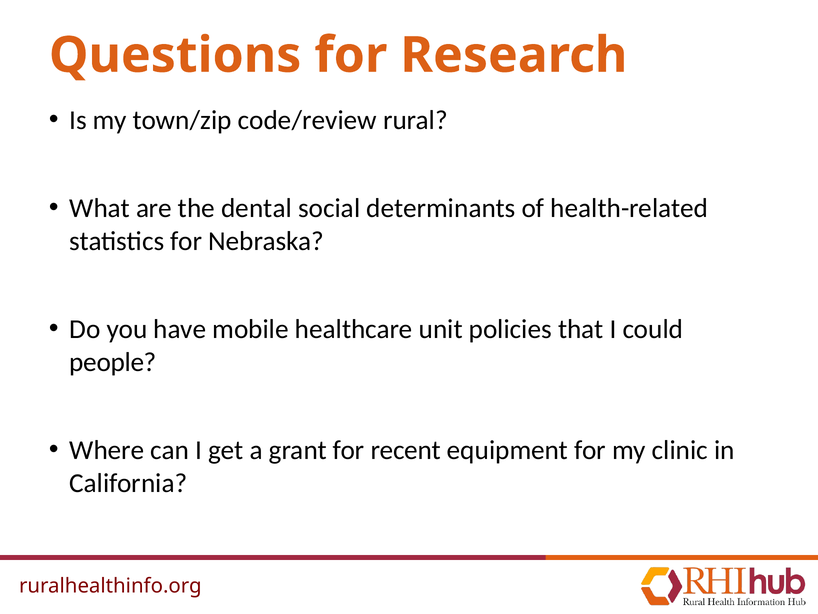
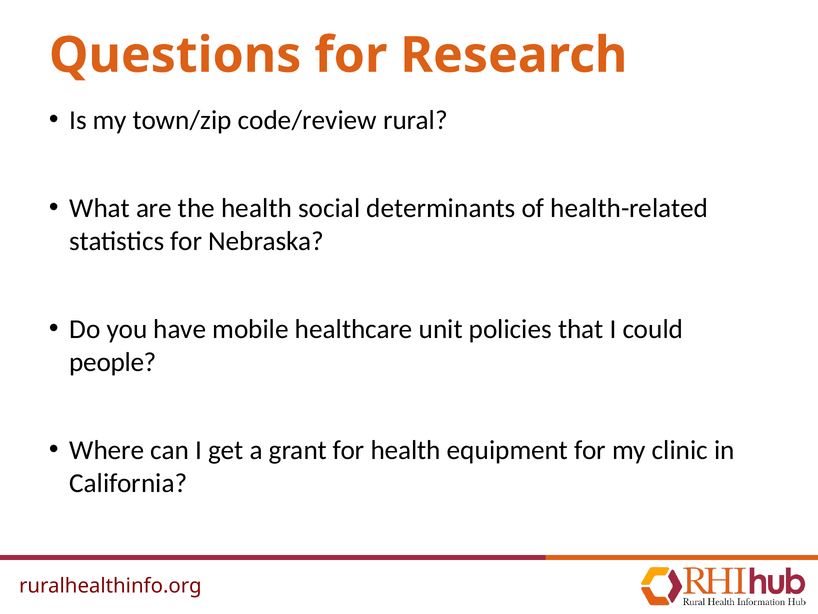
the dental: dental -> health (257, 208)
for recent: recent -> health (406, 450)
